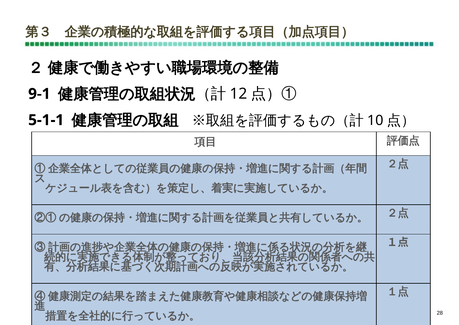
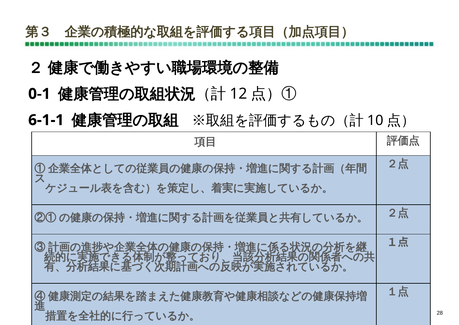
9-1: 9-1 -> 0-1 (39, 94)
5-1-1: 5-1-1 -> 6-1-1 (46, 120)
